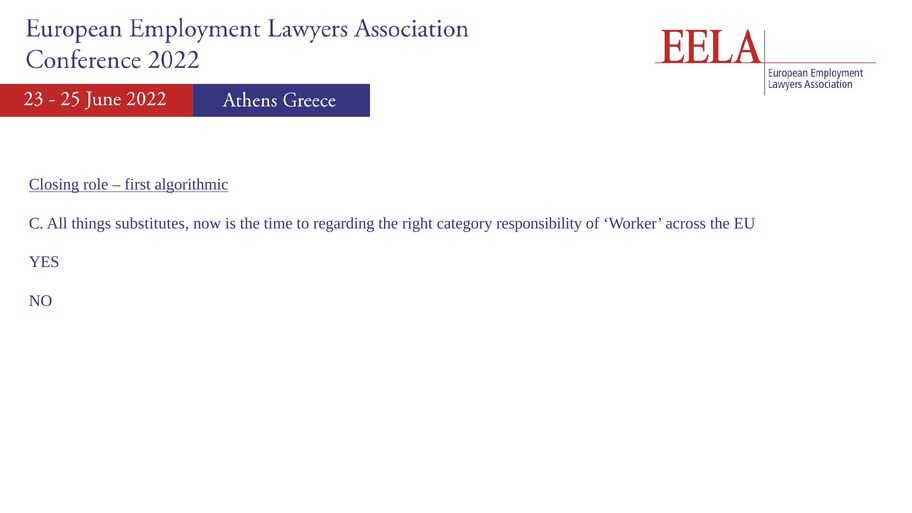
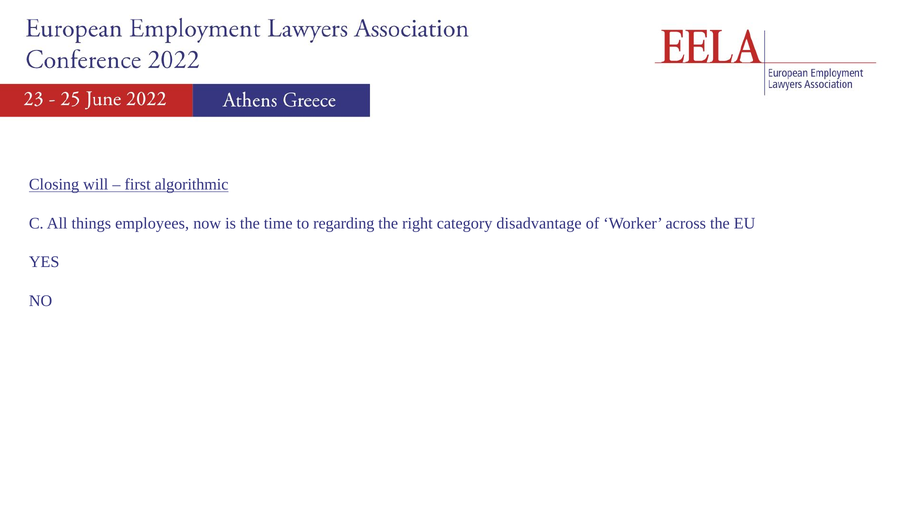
role: role -> will (96, 185)
substitutes: substitutes -> employees (152, 223)
responsibility: responsibility -> disadvantage (539, 223)
